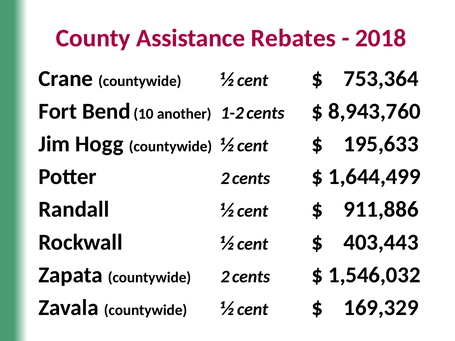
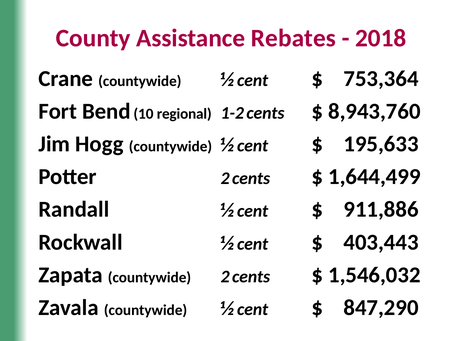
another: another -> regional (184, 114)
169,329: 169,329 -> 847,290 (381, 308)
